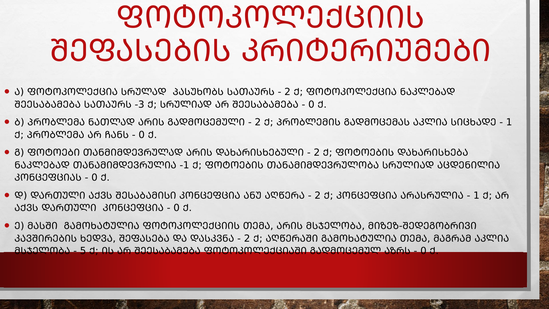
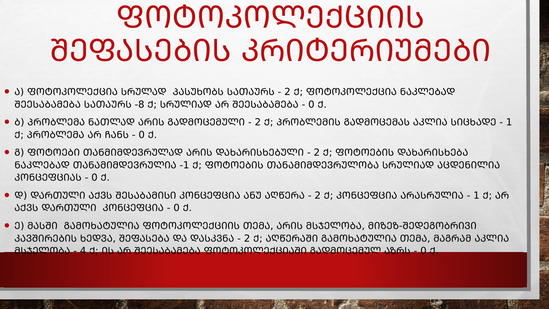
-3: -3 -> -8 (140, 104)
5: 5 -> 4 (83, 251)
